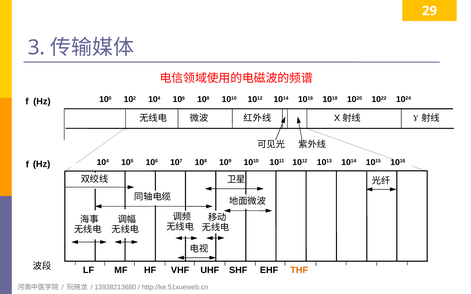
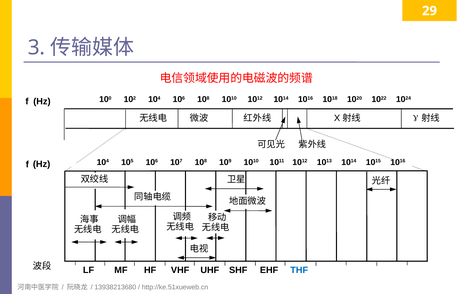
THF colour: orange -> blue (299, 270)
